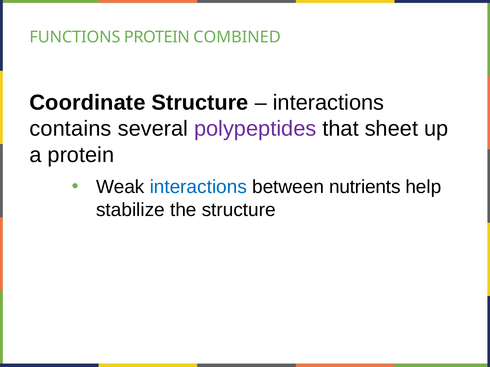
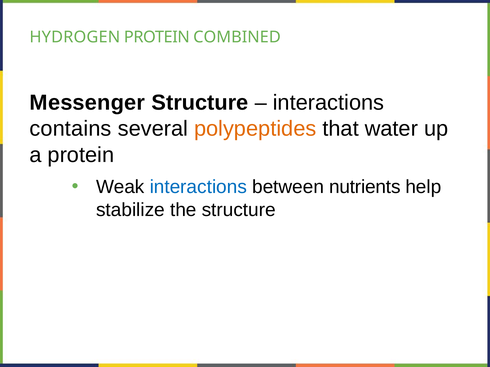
FUNCTIONS: FUNCTIONS -> HYDROGEN (75, 37)
Coordinate: Coordinate -> Messenger (87, 103)
polypeptides colour: purple -> orange (255, 129)
sheet: sheet -> water (391, 129)
